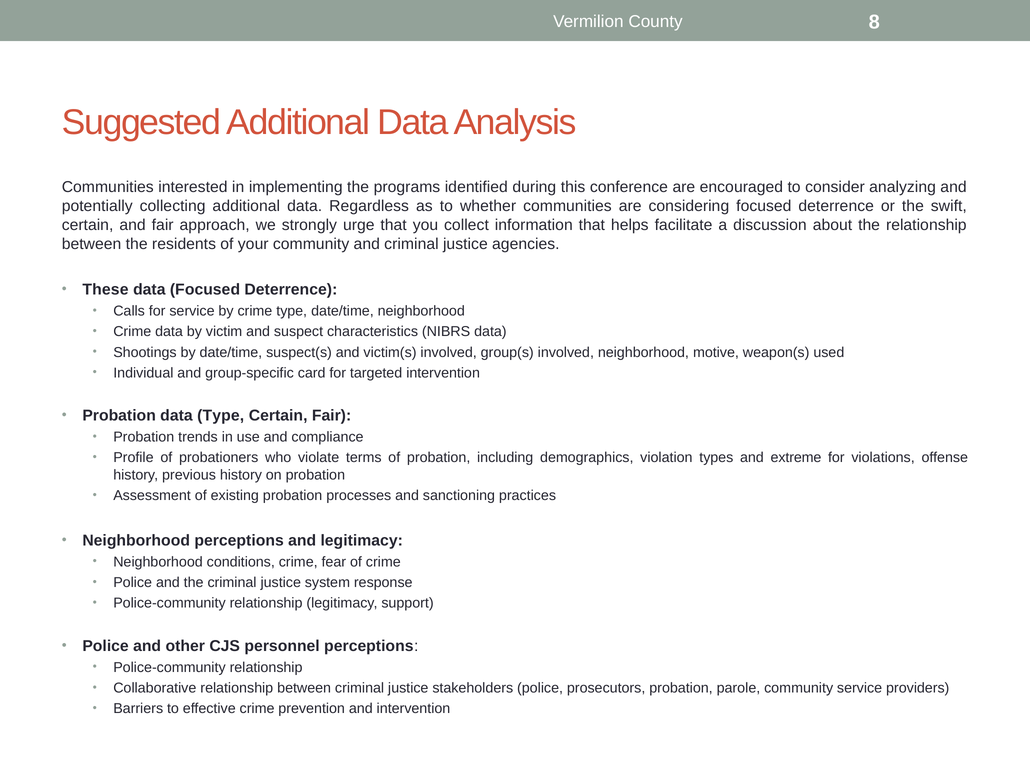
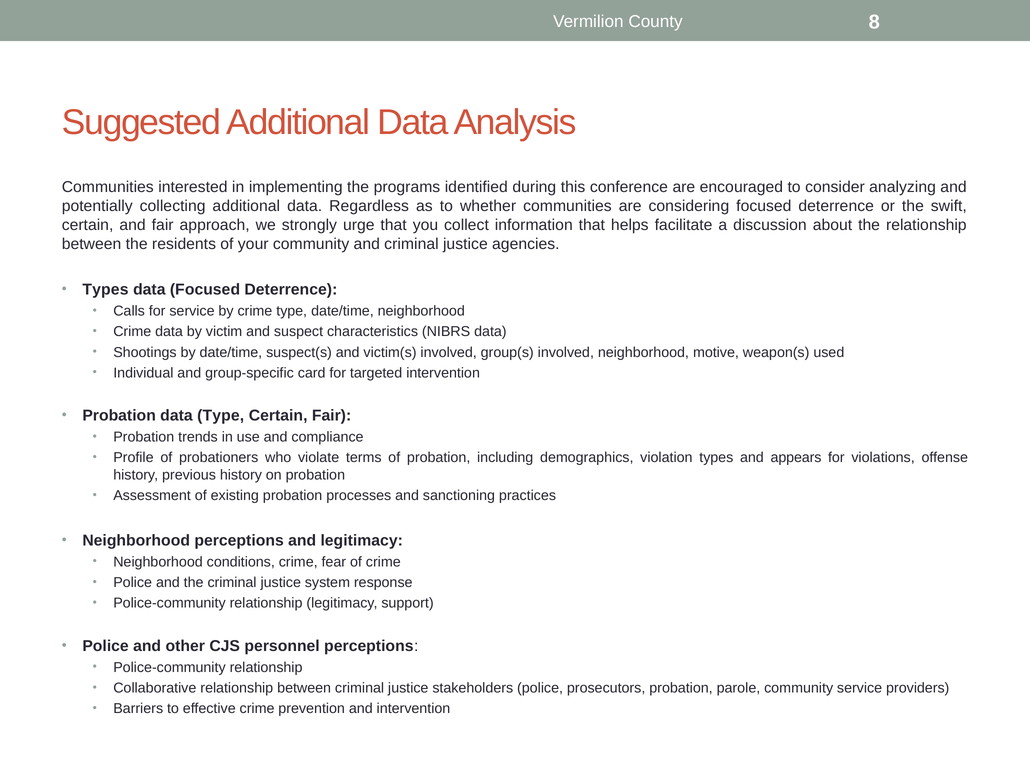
These: These -> Types (105, 290)
extreme: extreme -> appears (796, 458)
